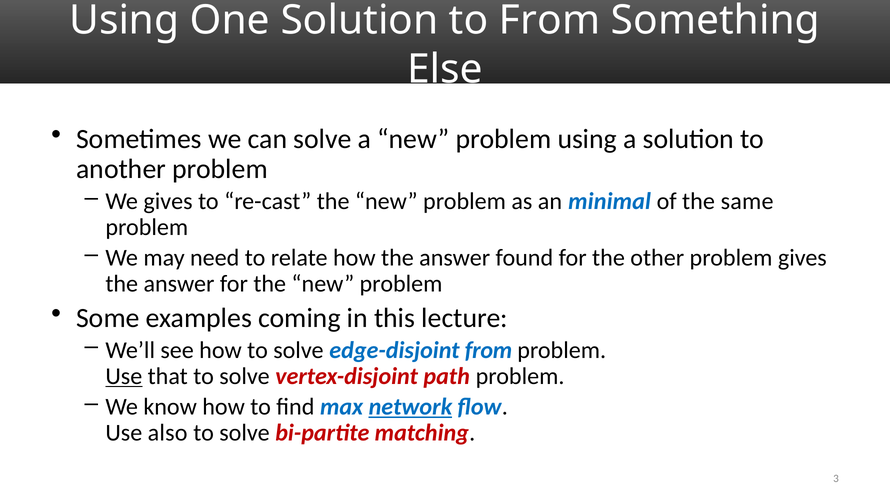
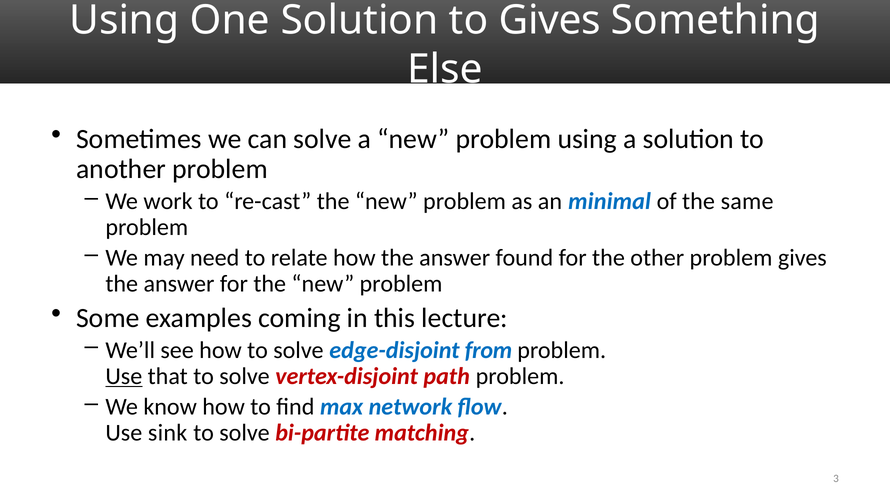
to From: From -> Gives (550, 20)
We gives: gives -> work (168, 201)
network underline: present -> none (410, 407)
also: also -> sink (168, 433)
